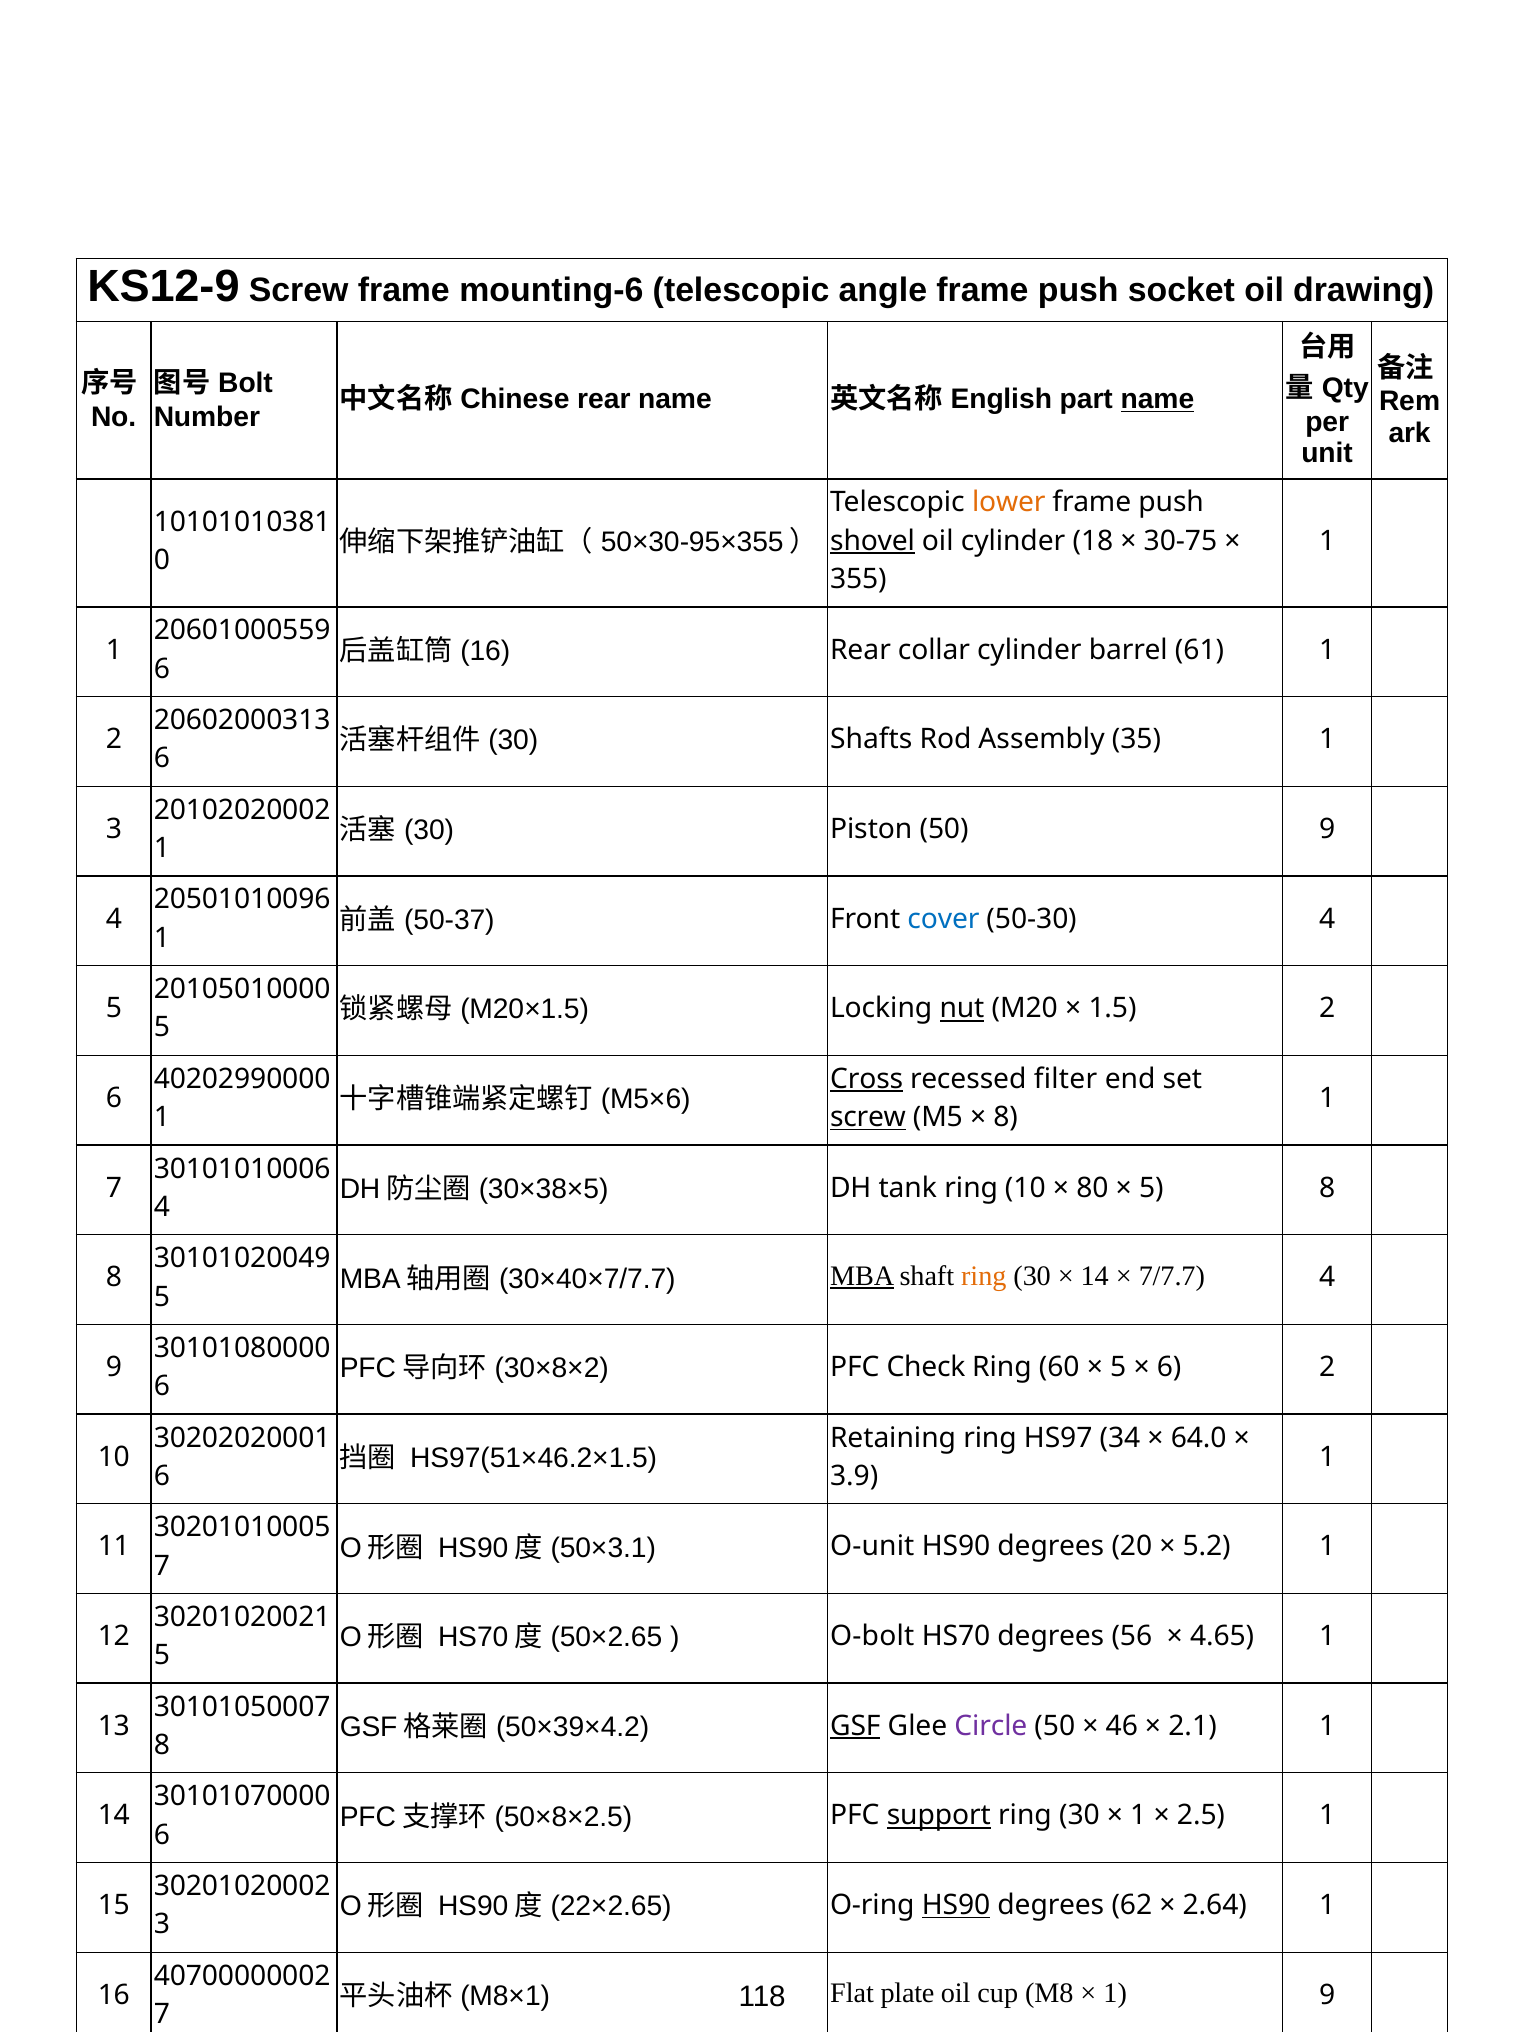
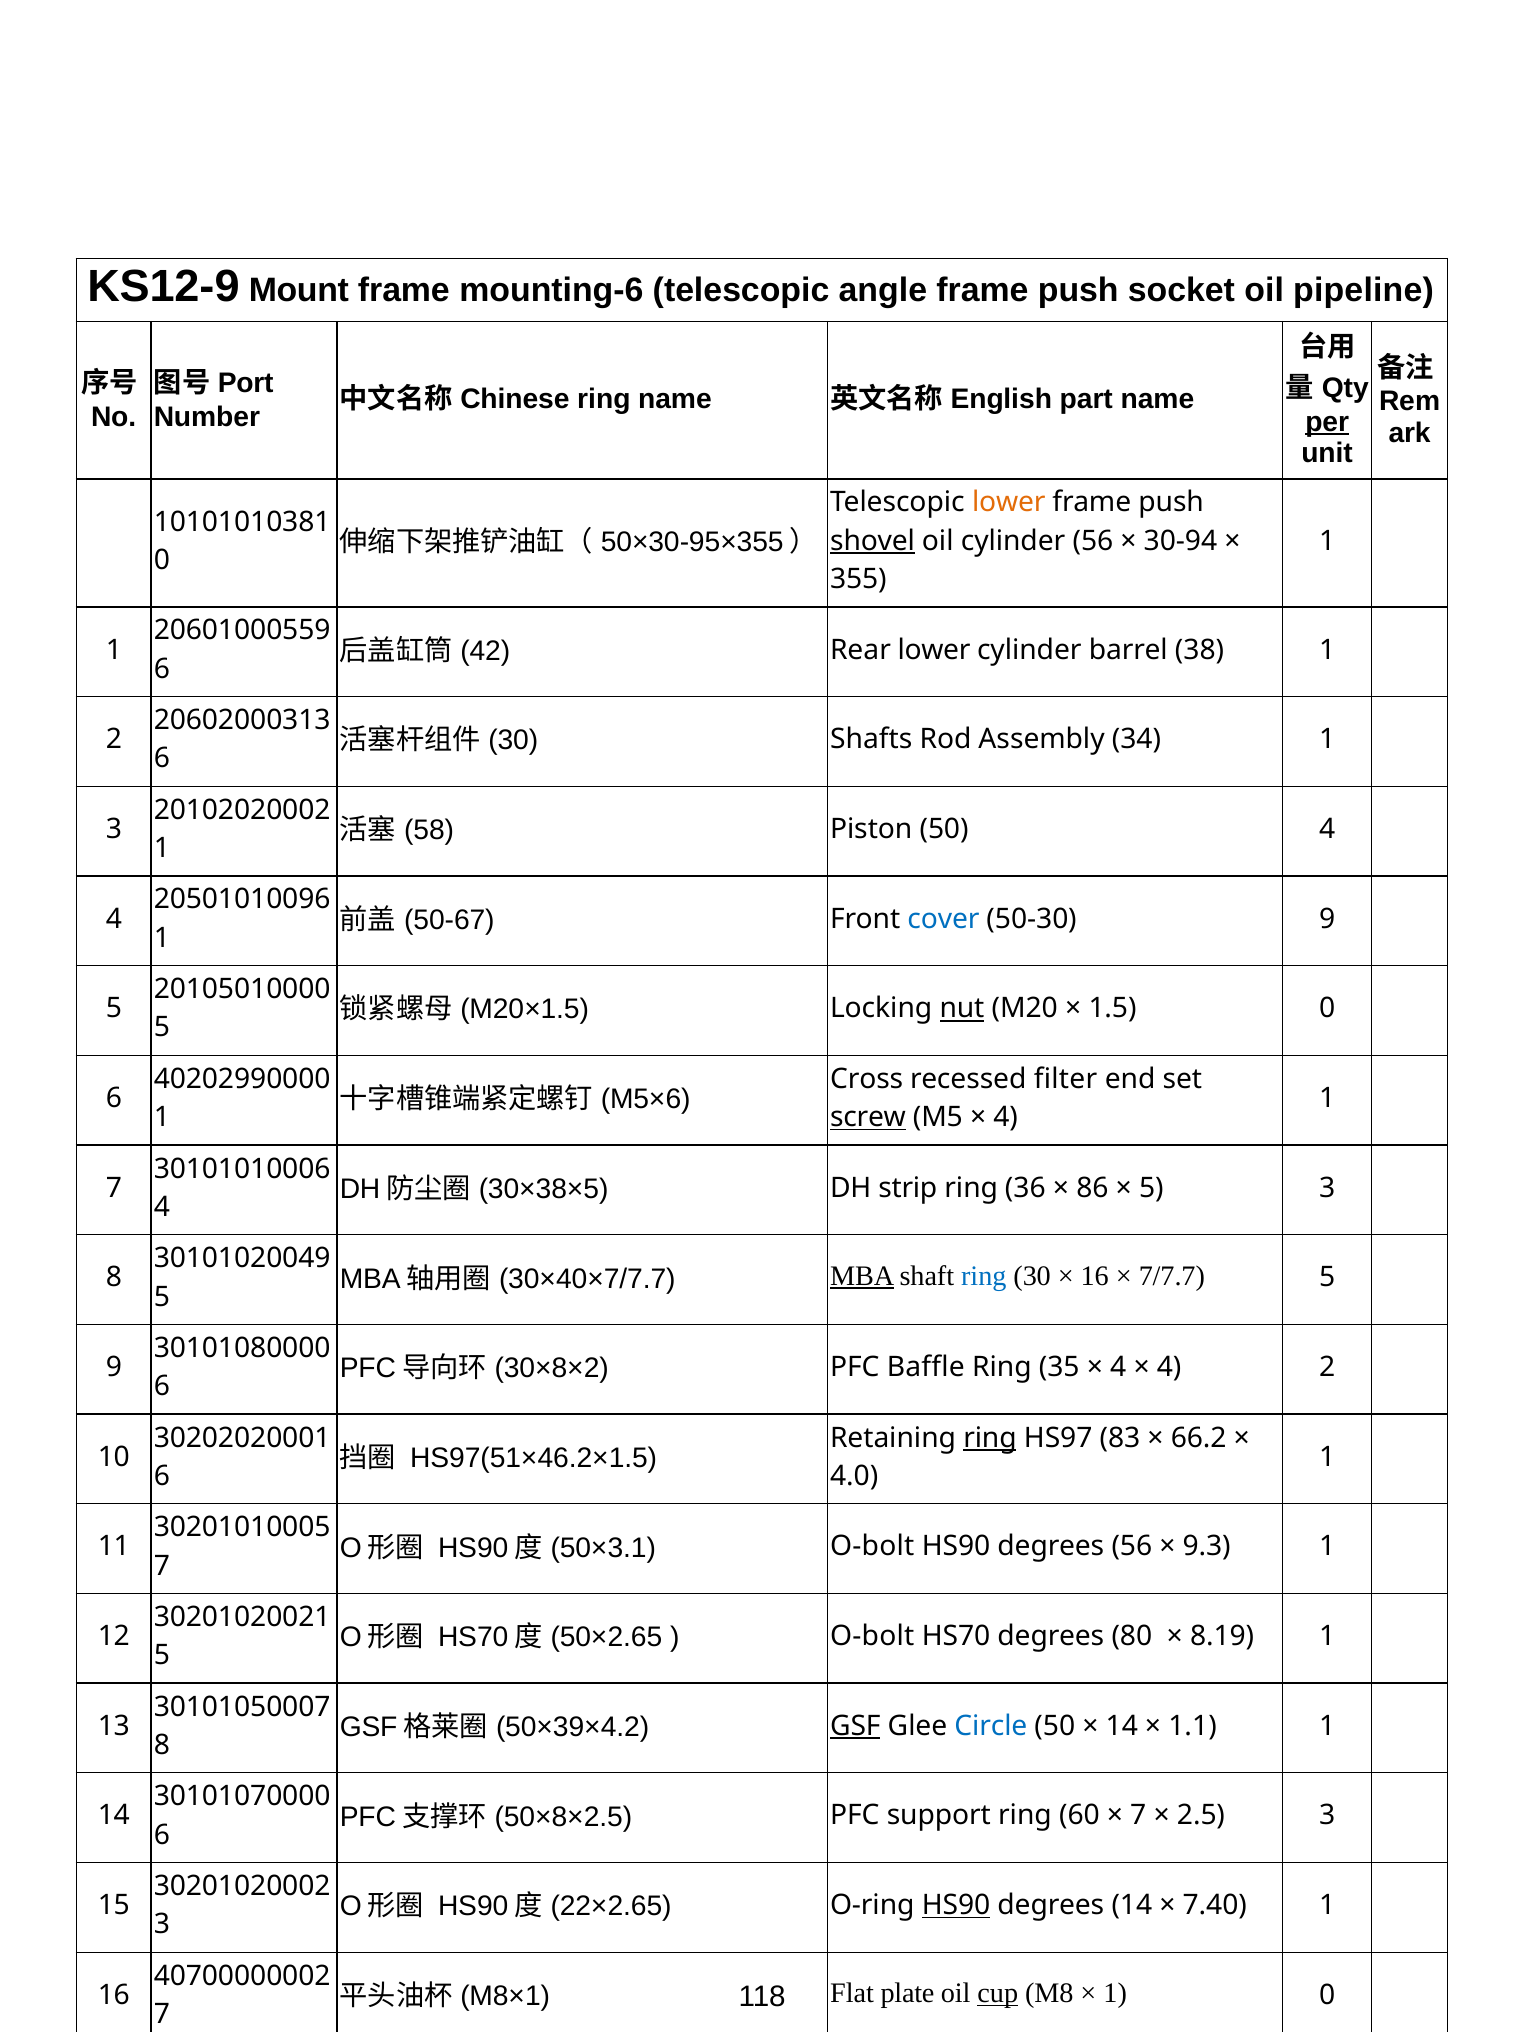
KS12-9 Screw: Screw -> Mount (299, 291)
drawing: drawing -> pipeline (1364, 291)
Bolt: Bolt -> Port (246, 384)
rear: rear -> ring (604, 399)
name underline: present -> none (1157, 399)
per underline: none -> present (1327, 422)
cylinder 18: 18 -> 56 (1093, 541)
30-75: 30-75 -> 30-94 (1180, 541)
16: 16 -> 42 (485, 651)
Rear collar: collar -> lower (934, 650)
61: 61 -> 38 (1200, 650)
35: 35 -> 34 (1137, 739)
30: 30 -> 58 (429, 830)
50 9: 9 -> 4 (1327, 829)
50-37: 50-37 -> 50-67 (449, 920)
50-30 4: 4 -> 9 (1327, 919)
1.5 2: 2 -> 0 (1327, 1009)
Cross underline: present -> none (867, 1079)
8: 8 -> 4 (1006, 1117)
tank: tank -> strip (908, 1188)
ring 10: 10 -> 36 (1025, 1188)
80: 80 -> 86 (1092, 1188)
5 8: 8 -> 3 (1327, 1188)
ring colour: orange -> blue (984, 1276)
14: 14 -> 16 (1095, 1276)
7/7.7 4: 4 -> 5 (1327, 1278)
Check: Check -> Baffle (926, 1367)
60: 60 -> 35 (1059, 1367)
5: 5 -> 4 (1118, 1367)
6: 6 -> 4 (1169, 1367)
ring underline: none -> present (990, 1438)
34: 34 -> 83 (1120, 1438)
64.0: 64.0 -> 66.2 (1199, 1438)
3.9: 3.9 -> 4.0 (854, 1476)
O-unit: O-unit -> O-bolt (872, 1547)
degrees 20: 20 -> 56 (1132, 1547)
5.2: 5.2 -> 9.3 (1207, 1547)
56: 56 -> 80 (1132, 1636)
4.65: 4.65 -> 8.19 (1222, 1636)
Circle colour: purple -> blue (991, 1726)
46: 46 -> 14 (1122, 1726)
2.1: 2.1 -> 1.1 (1193, 1726)
support underline: present -> none (939, 1816)
30: 30 -> 60 (1079, 1816)
1: 1 -> 7 (1138, 1816)
2.5 1: 1 -> 3 (1327, 1816)
degrees 62: 62 -> 14 (1132, 1905)
2.64: 2.64 -> 7.40 (1215, 1905)
cup underline: none -> present (998, 1993)
1 9: 9 -> 0 (1327, 1995)
